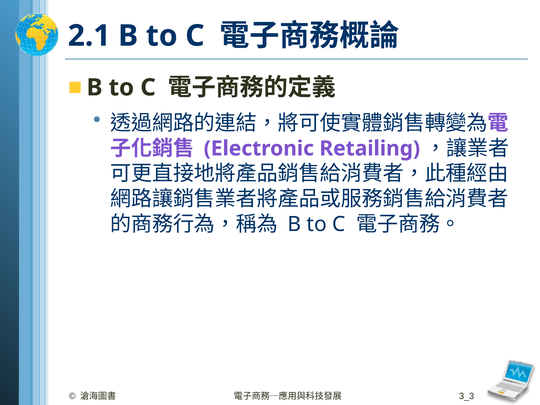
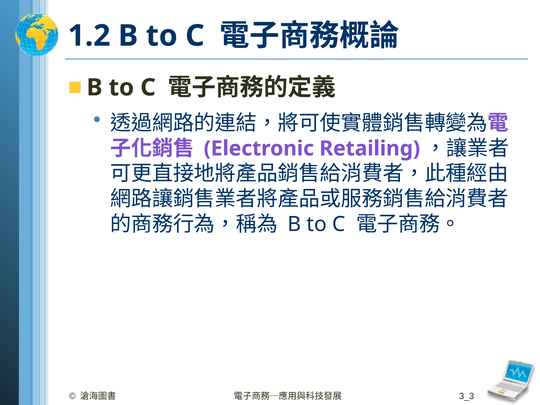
2.1: 2.1 -> 1.2 (89, 36)
